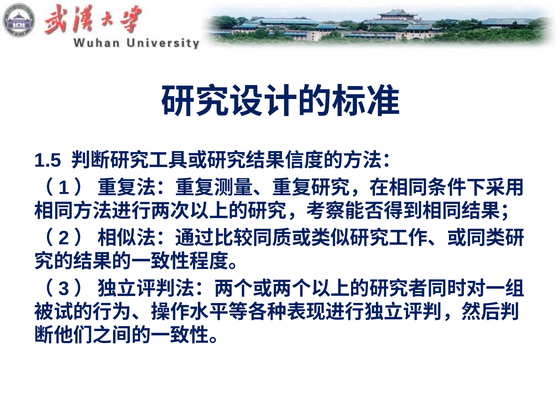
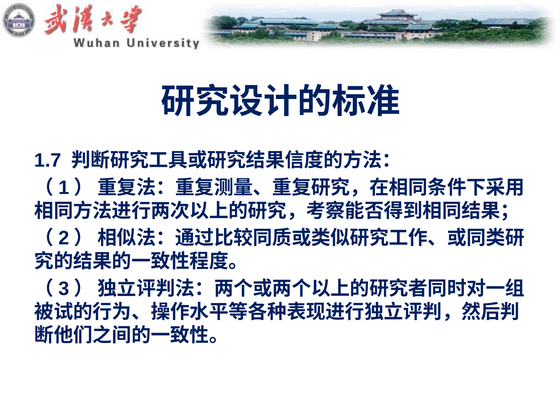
1.5: 1.5 -> 1.7 (48, 160)
